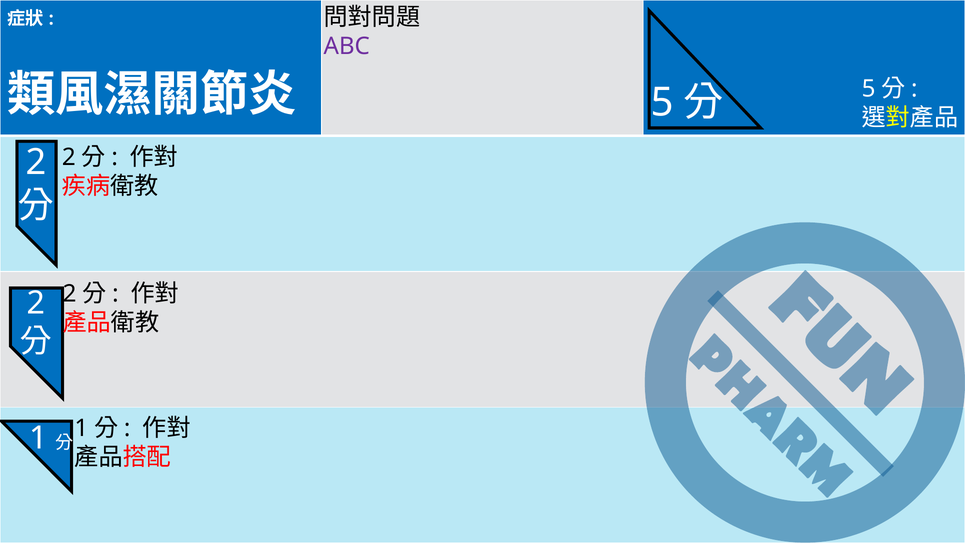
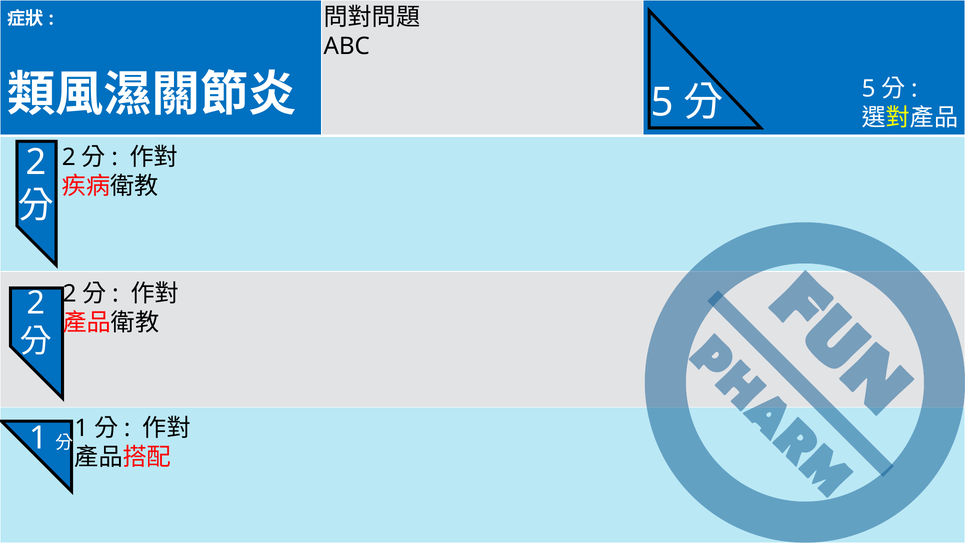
ABC colour: purple -> black (347, 46)
